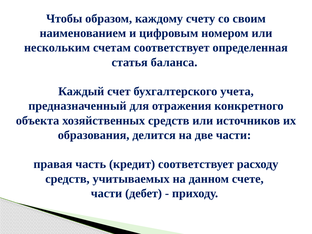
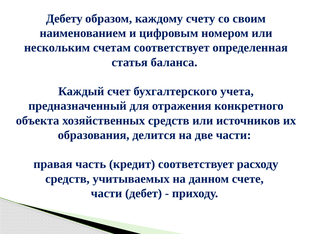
Чтобы: Чтобы -> Дебету (64, 19)
